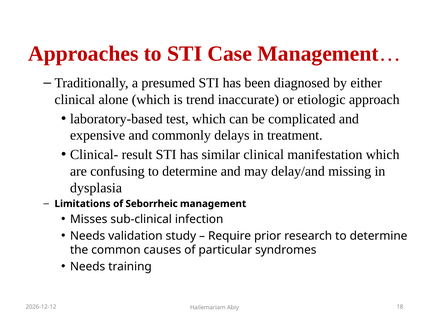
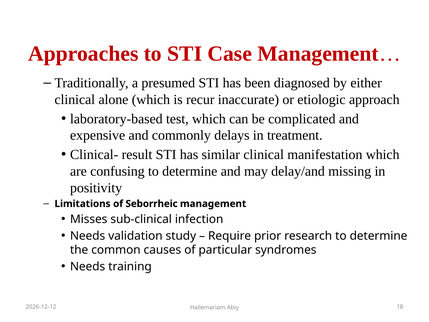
trend: trend -> recur (200, 99)
dysplasia: dysplasia -> positivity (96, 188)
